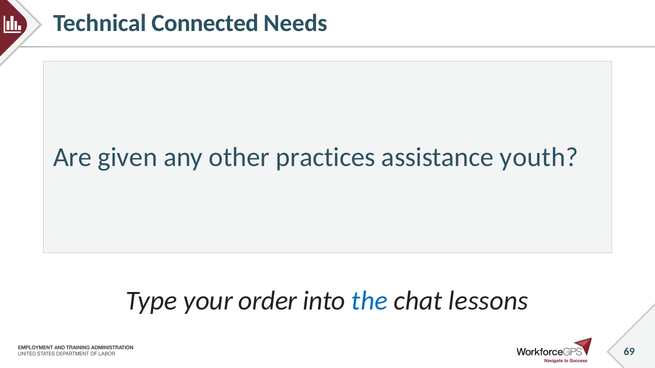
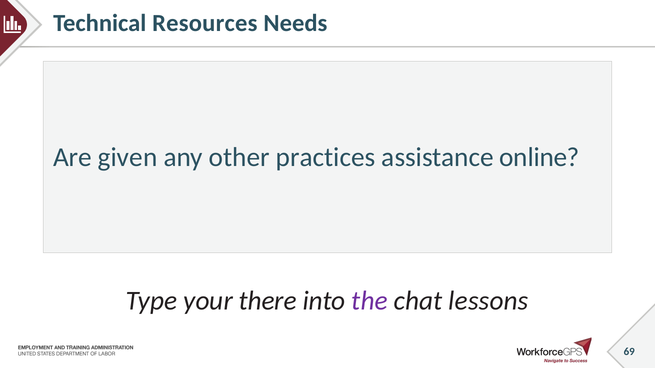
Connected: Connected -> Resources (205, 23)
youth: youth -> online (539, 157)
order: order -> there (268, 301)
the colour: blue -> purple (370, 301)
